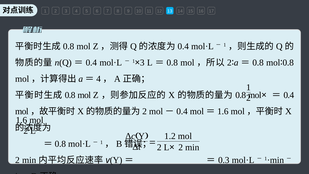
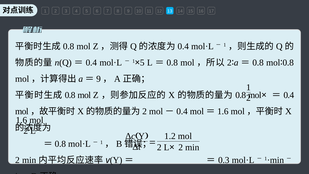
3: 3 -> 5 (142, 63)
4: 4 -> 9 (99, 79)
